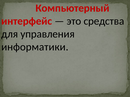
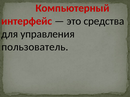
информатики: информатики -> пользователь (35, 47)
